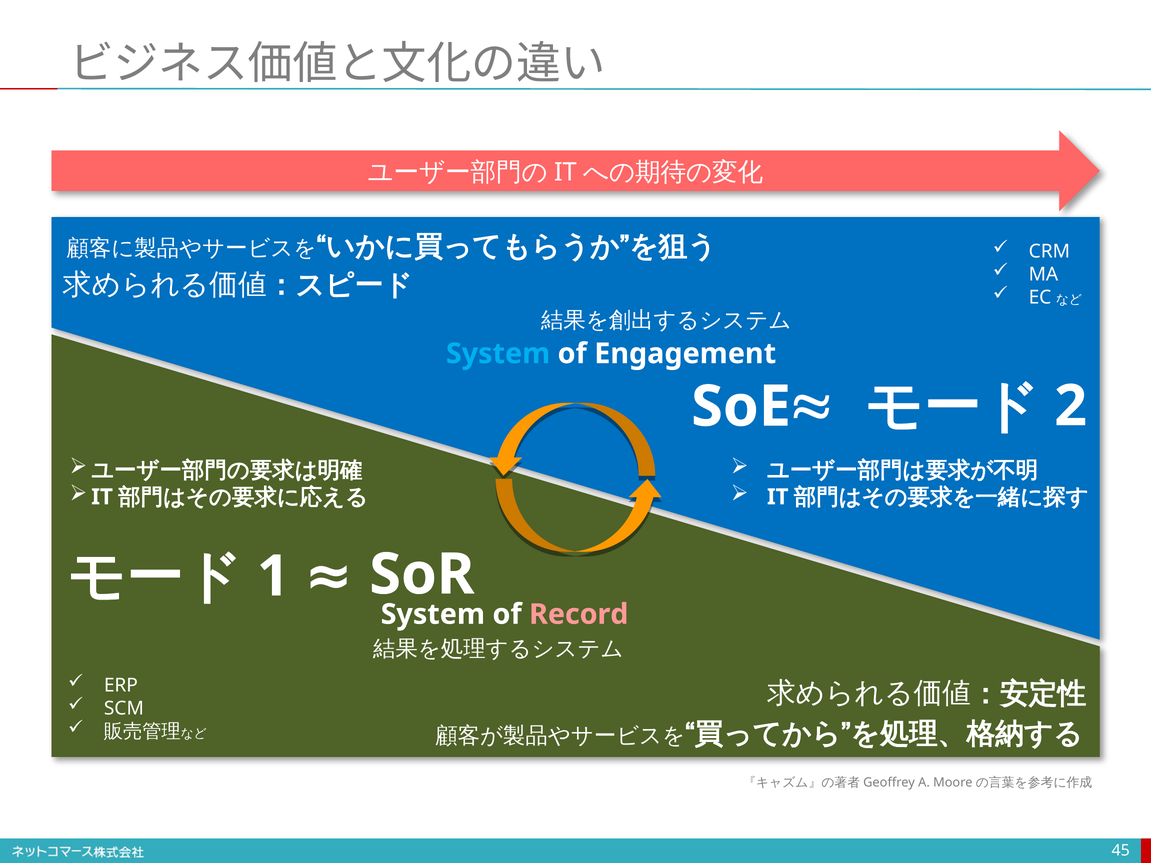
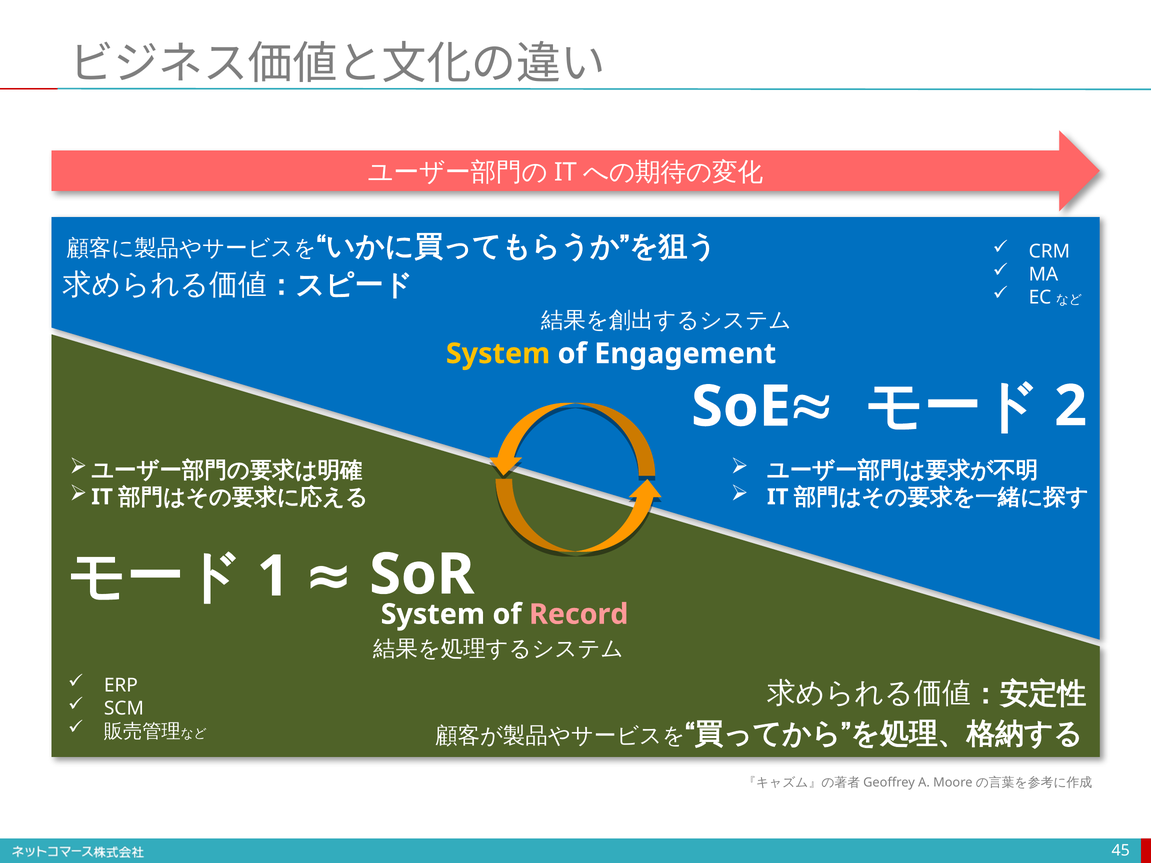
System colour: light blue -> yellow (498, 354)
